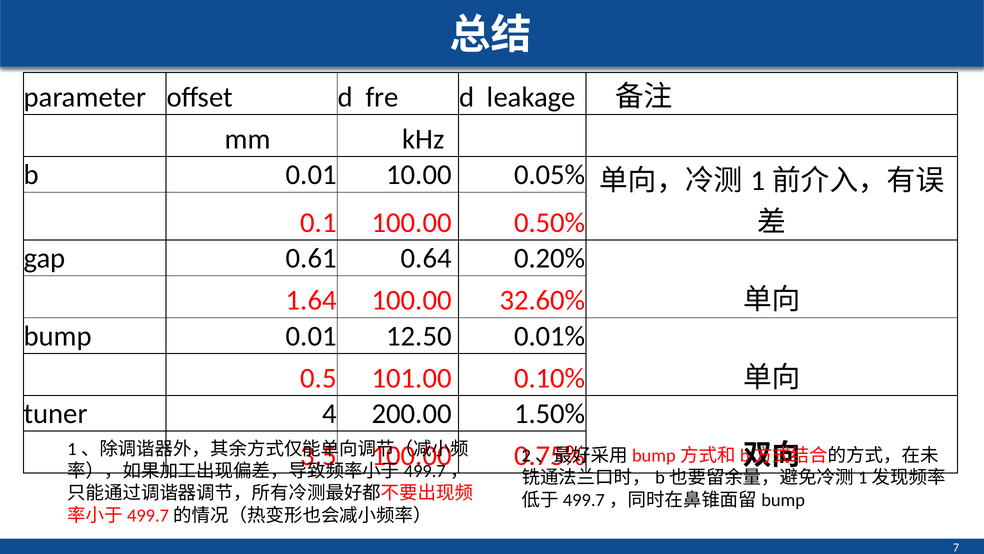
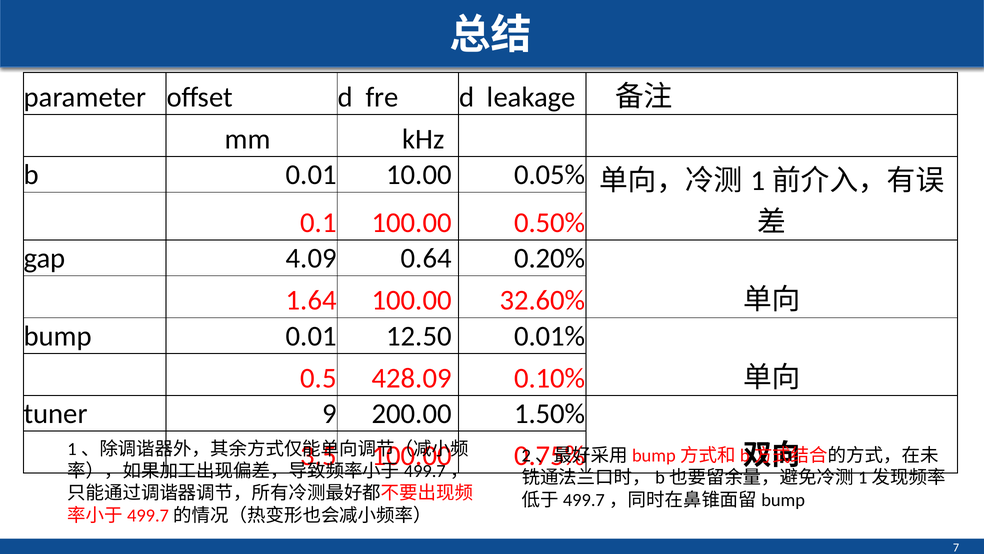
0.61: 0.61 -> 4.09 (311, 258)
101.00: 101.00 -> 428.09 (412, 378)
4: 4 -> 9 (329, 413)
